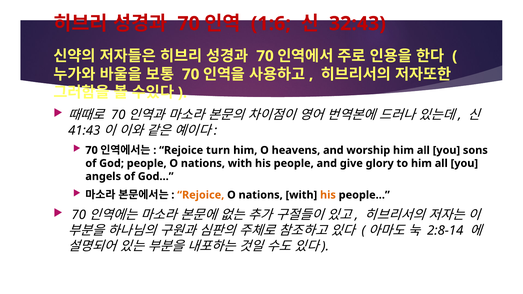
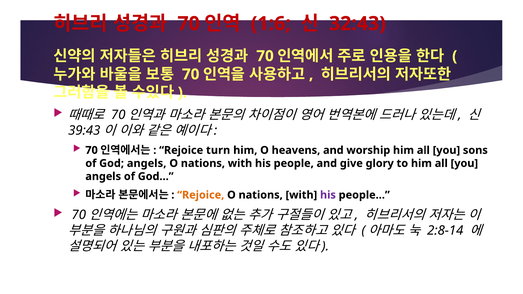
41:43: 41:43 -> 39:43 (84, 131)
God people: people -> angels (147, 163)
his colour: orange -> purple (328, 195)
